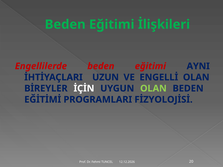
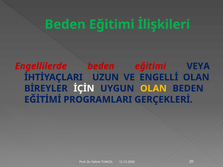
AYNI: AYNI -> VEYA (198, 66)
OLAN colour: light green -> yellow (153, 89)
FİZYOLOJİSİ: FİZYOLOJİSİ -> GERÇEKLERİ (164, 100)
